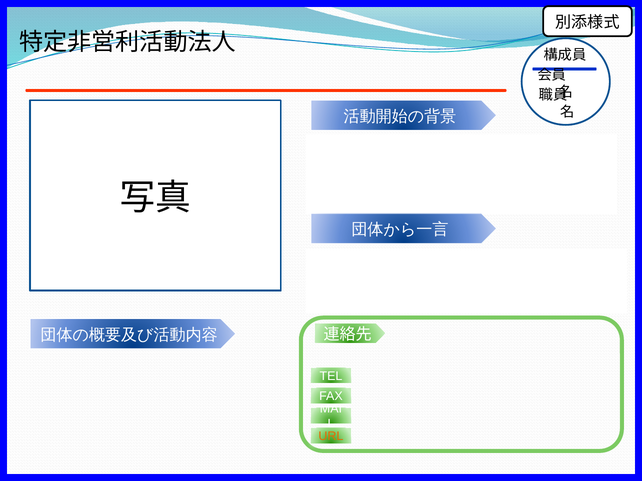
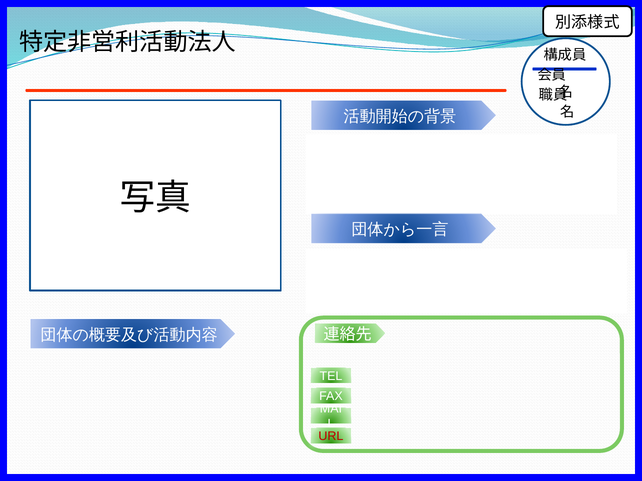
URL colour: orange -> red (331, 437)
